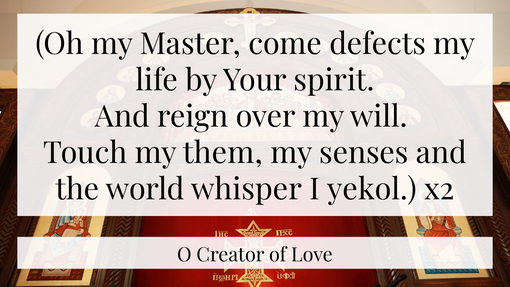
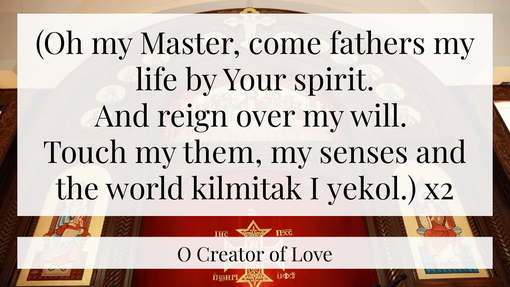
defects: defects -> fathers (378, 44)
whisper: whisper -> kilmitak (247, 190)
